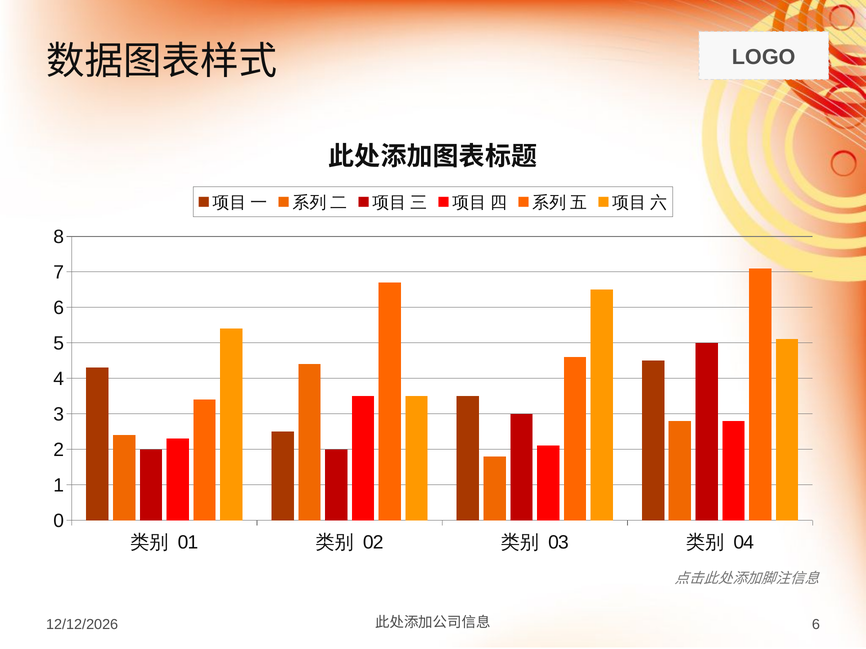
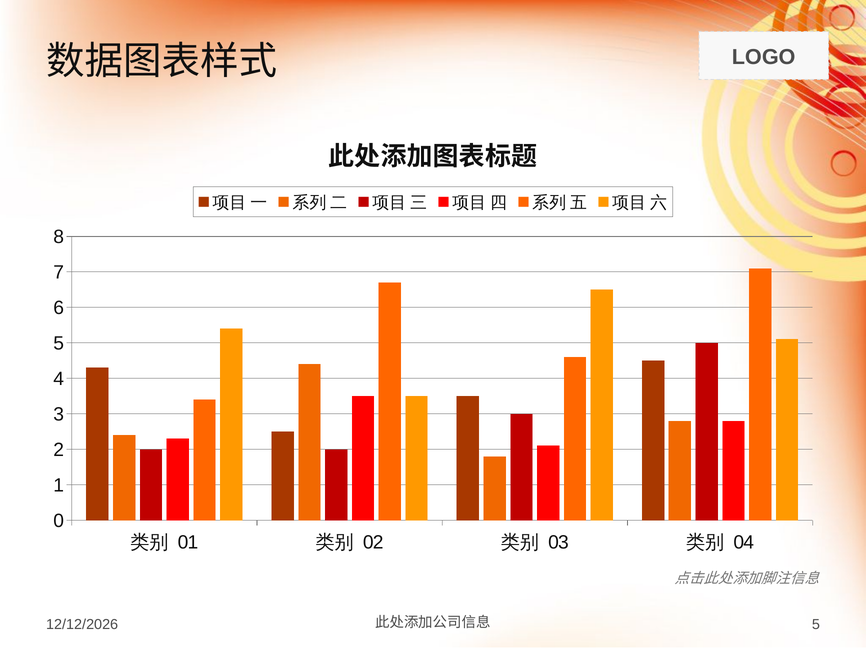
6: 6 -> 5 (816, 625)
